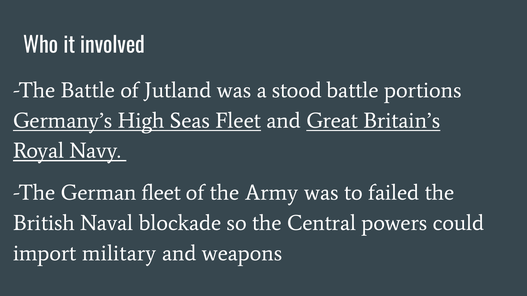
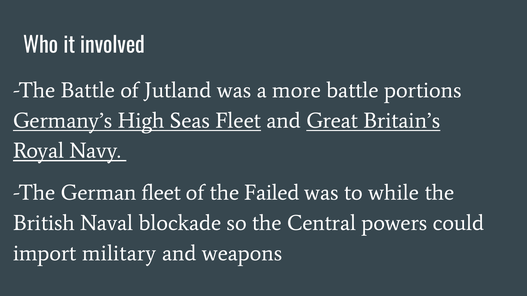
stood: stood -> more (297, 90)
Army: Army -> Failed (272, 193)
failed: failed -> while (394, 193)
